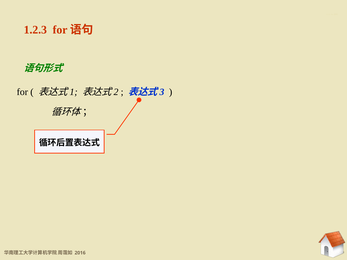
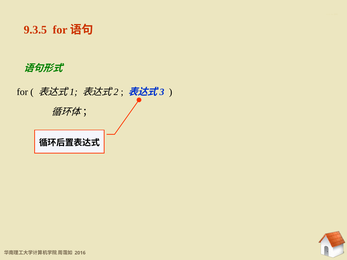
1.2.3: 1.2.3 -> 9.3.5 (35, 30)
